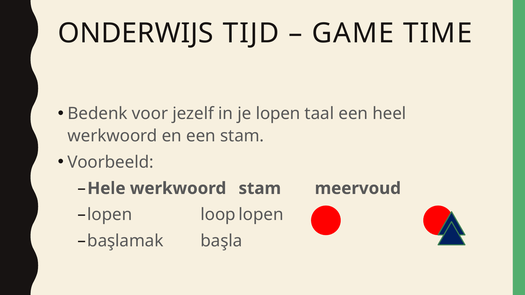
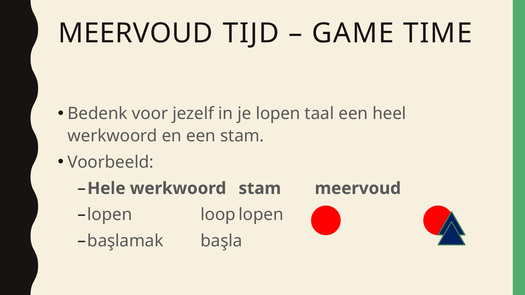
ONDERWIJS: ONDERWIJS -> MEERVOUD (136, 33)
